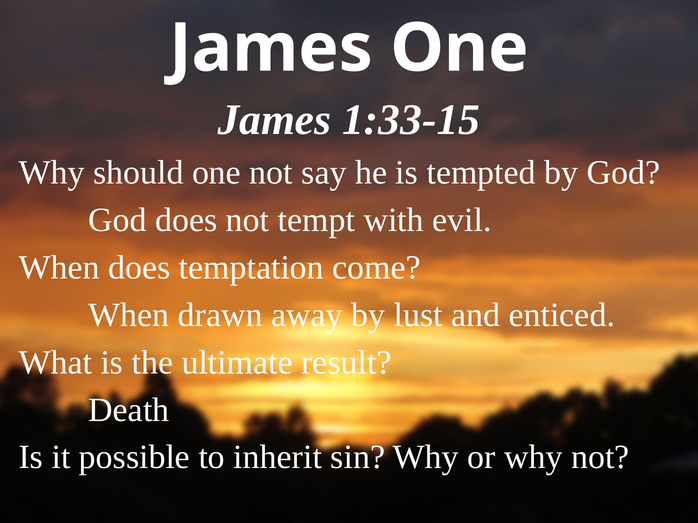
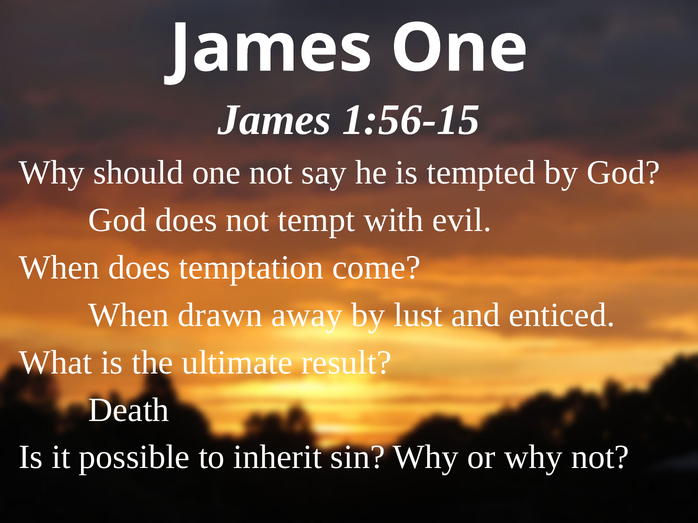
1:33-15: 1:33-15 -> 1:56-15 (411, 120)
